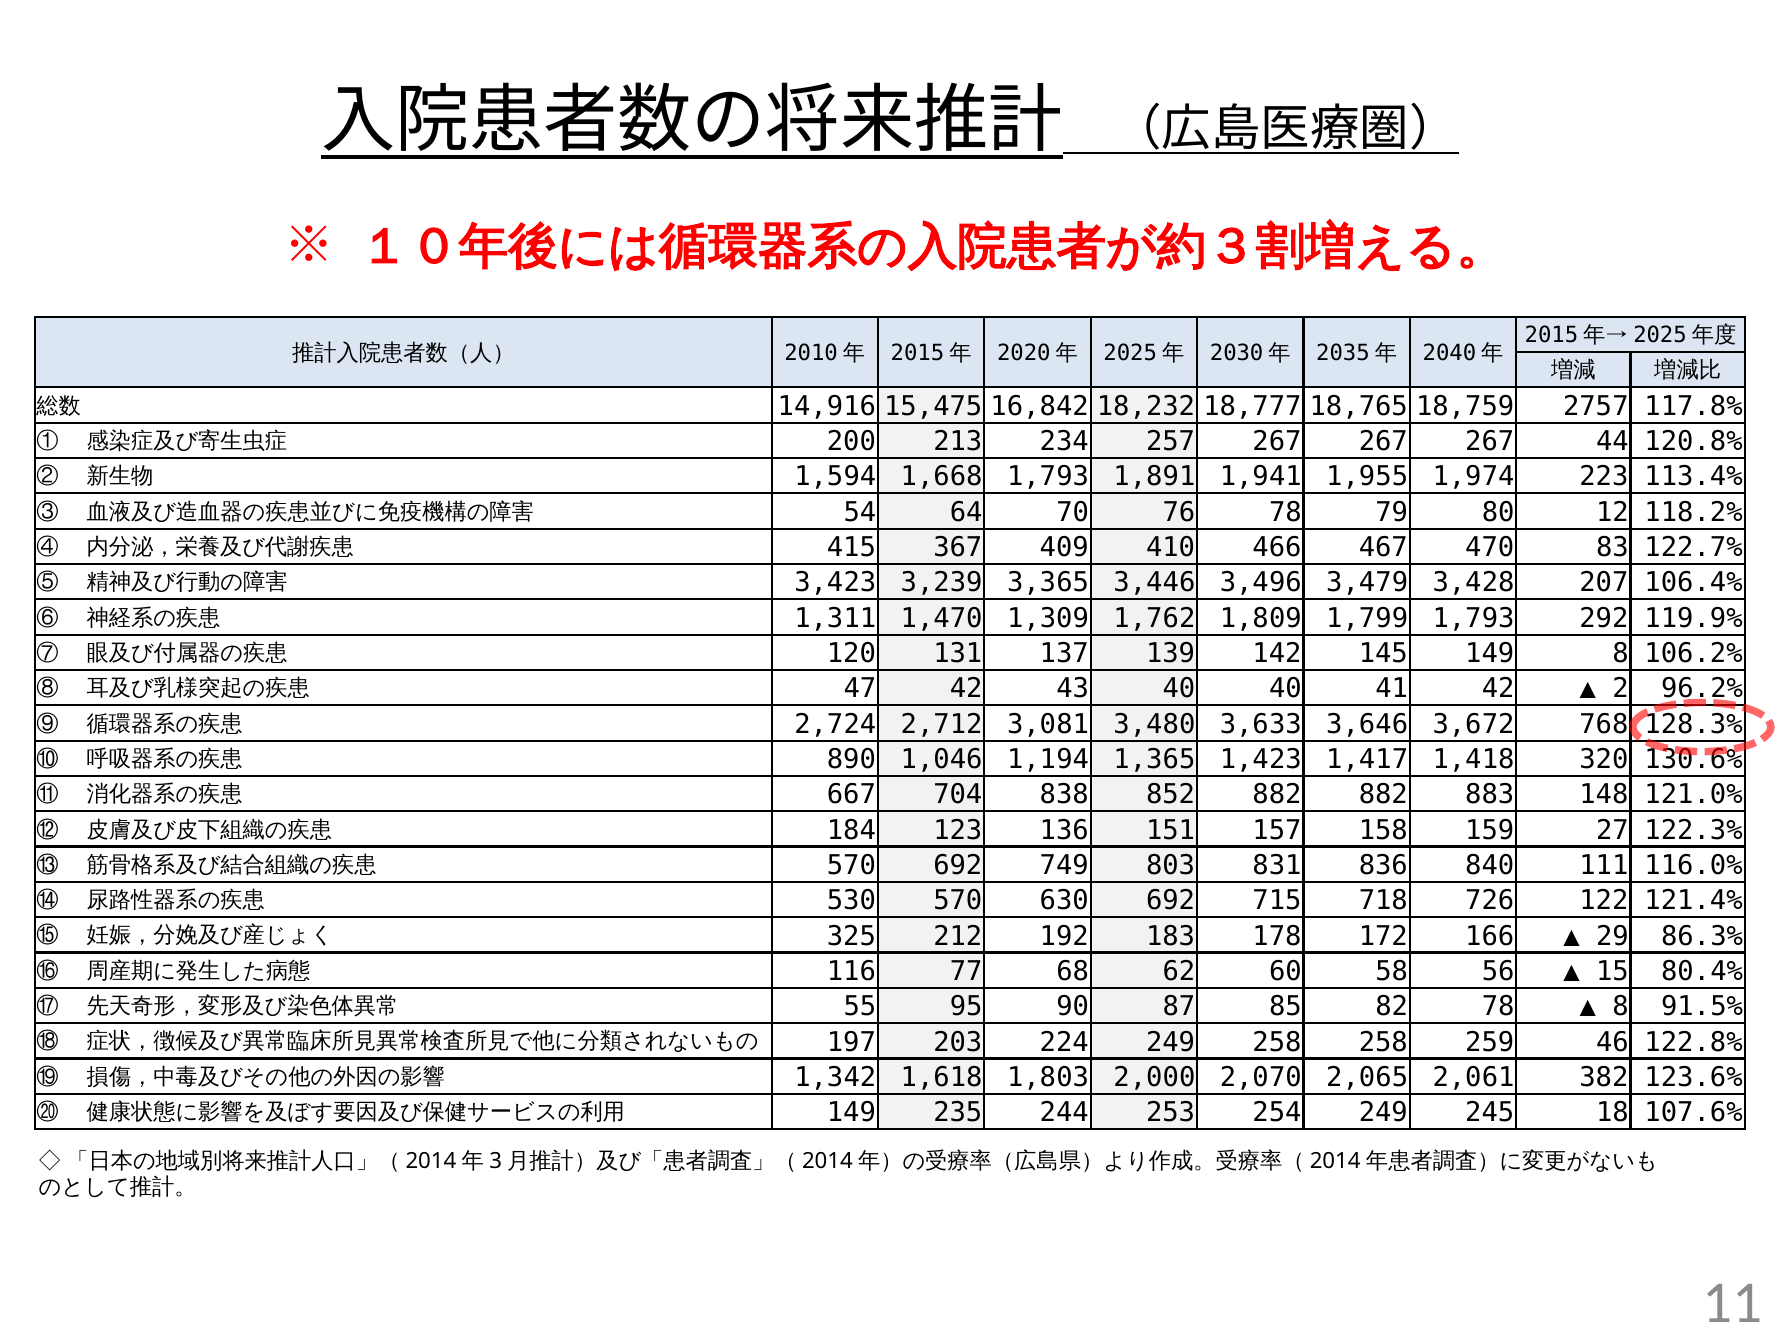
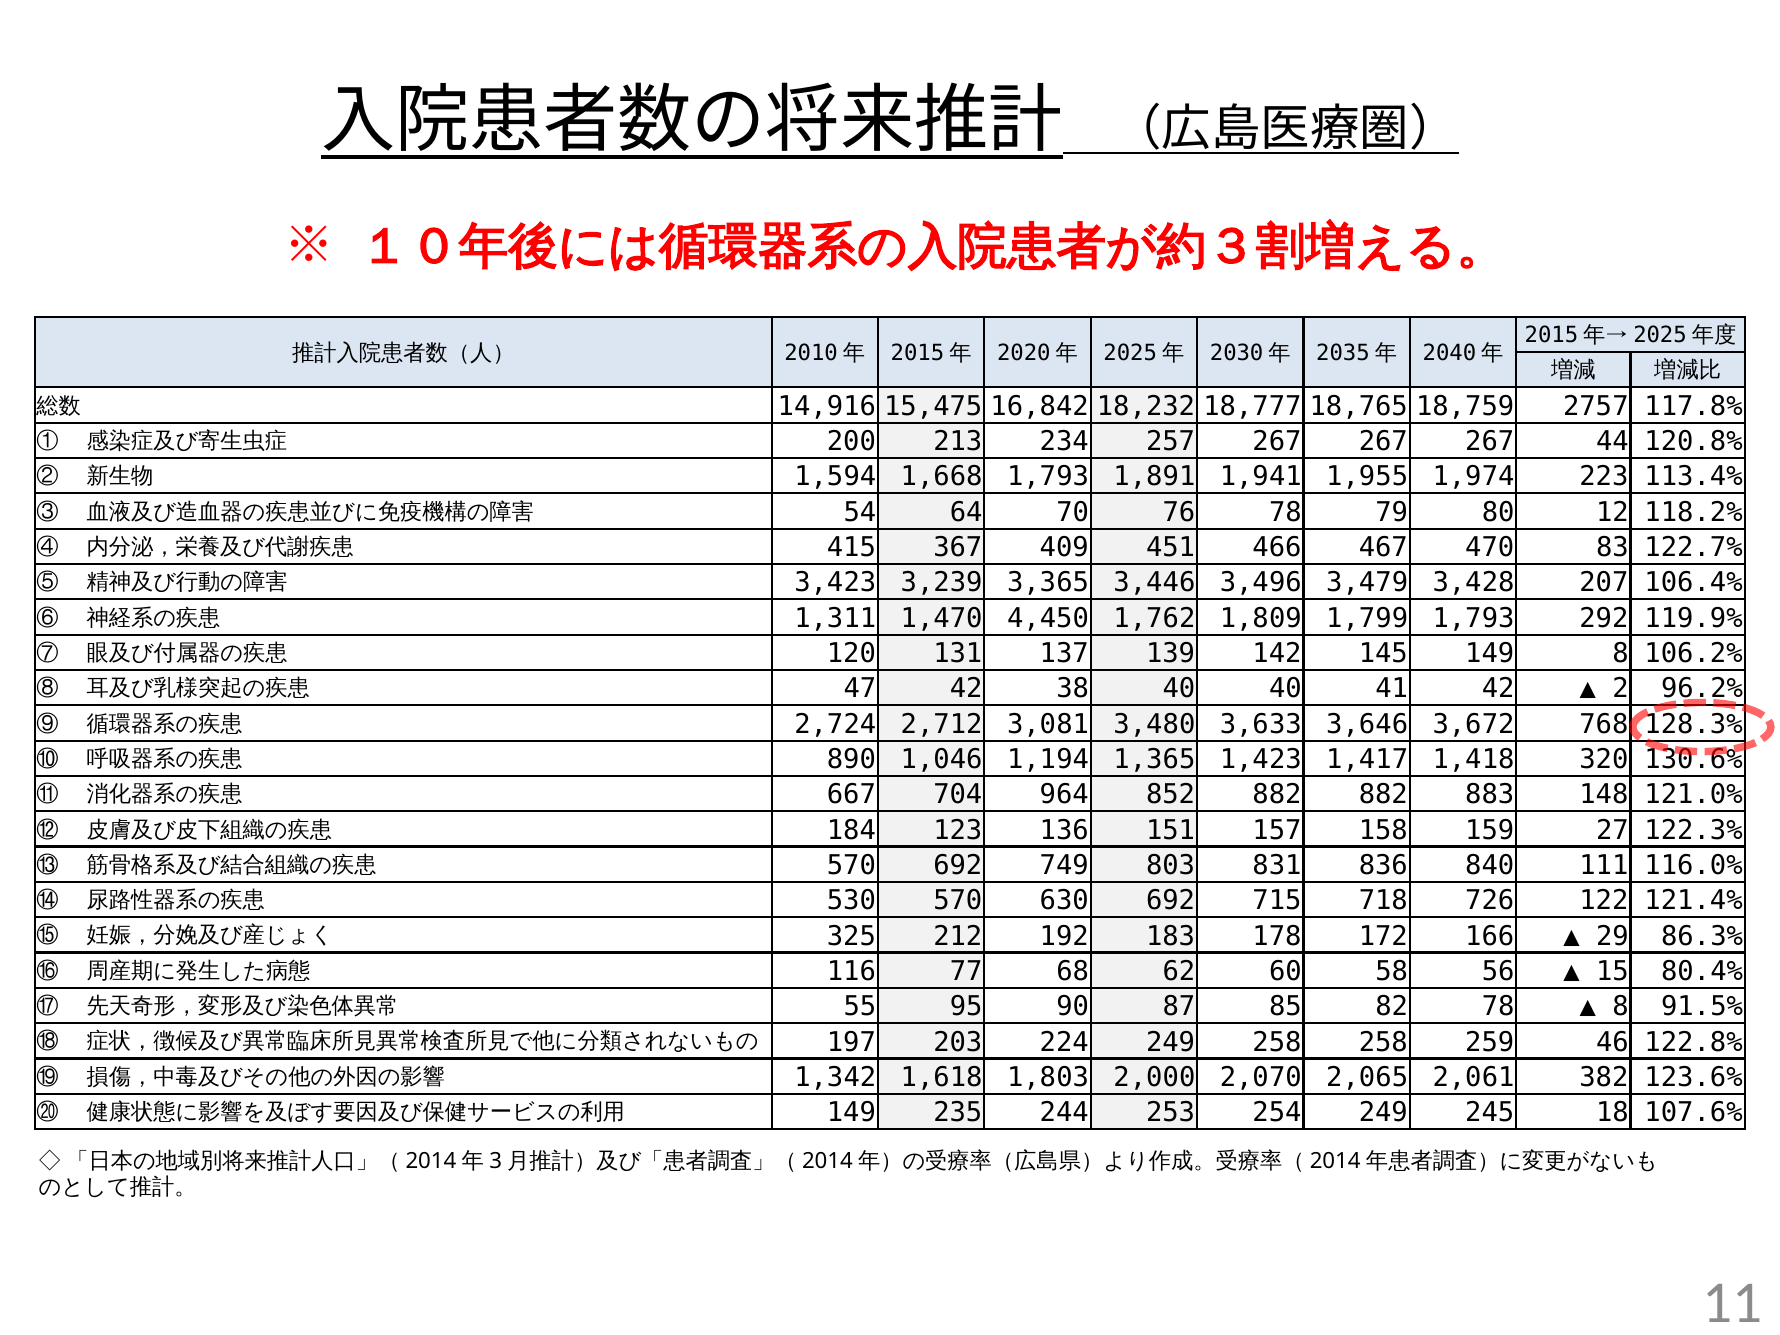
410: 410 -> 451 (1171, 548)
1,309: 1,309 -> 4,450 (1048, 618)
43: 43 -> 38 (1073, 689)
838: 838 -> 964 (1064, 795)
